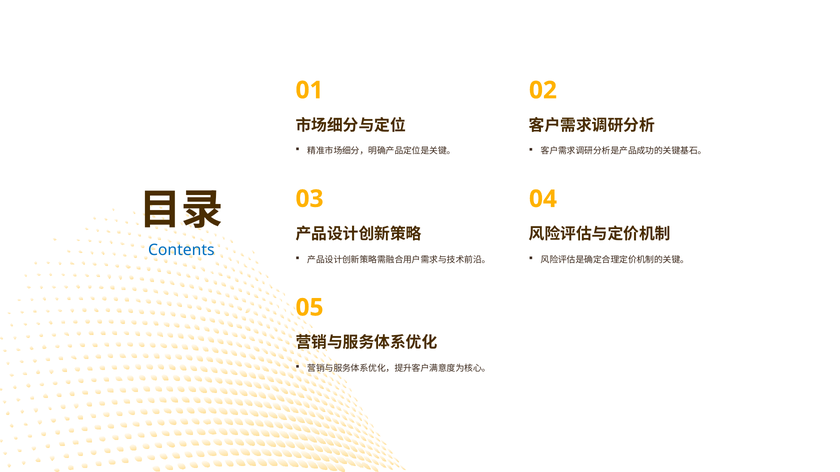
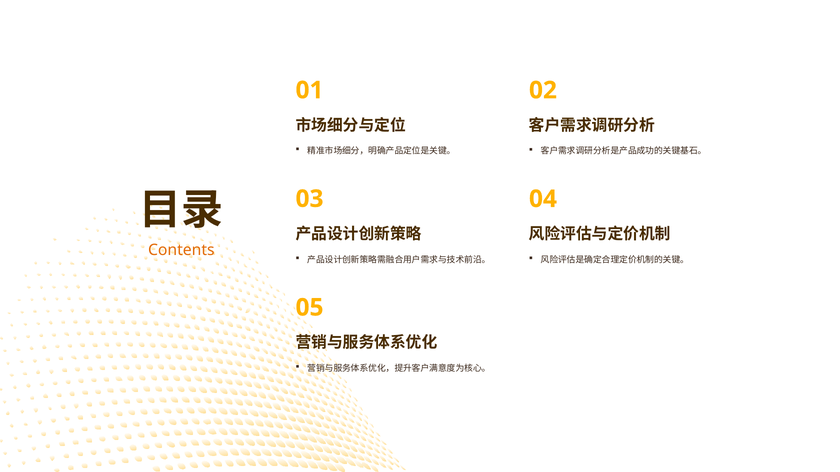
Contents colour: blue -> orange (181, 250)
